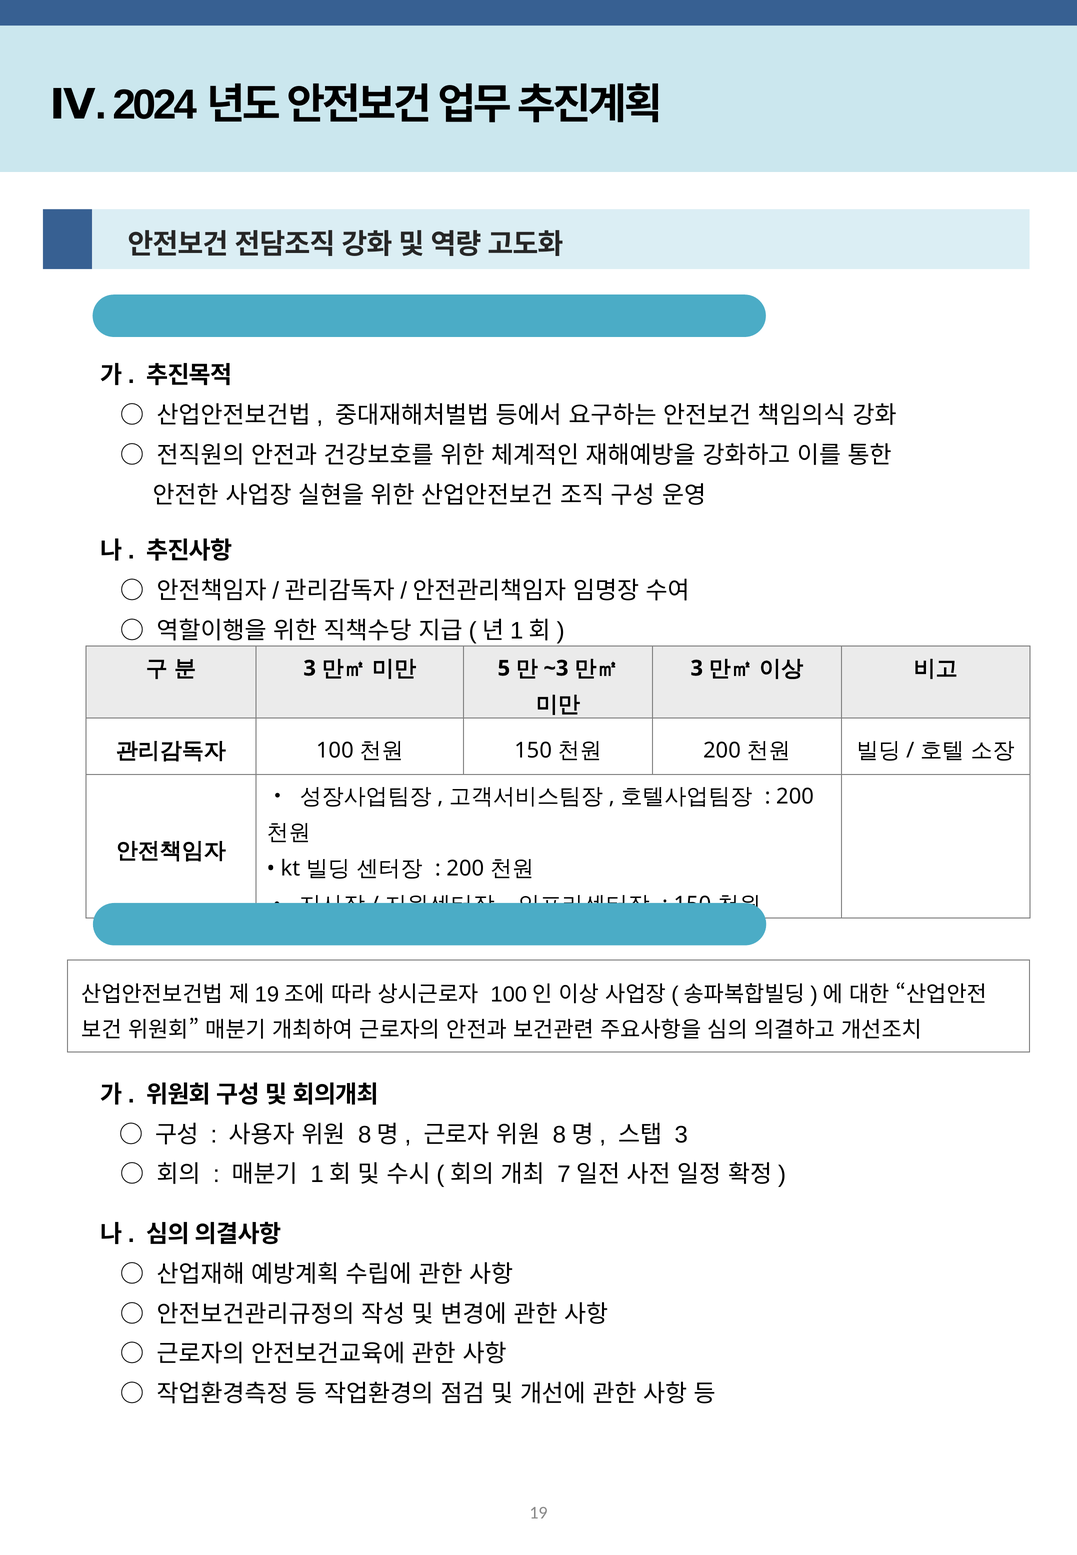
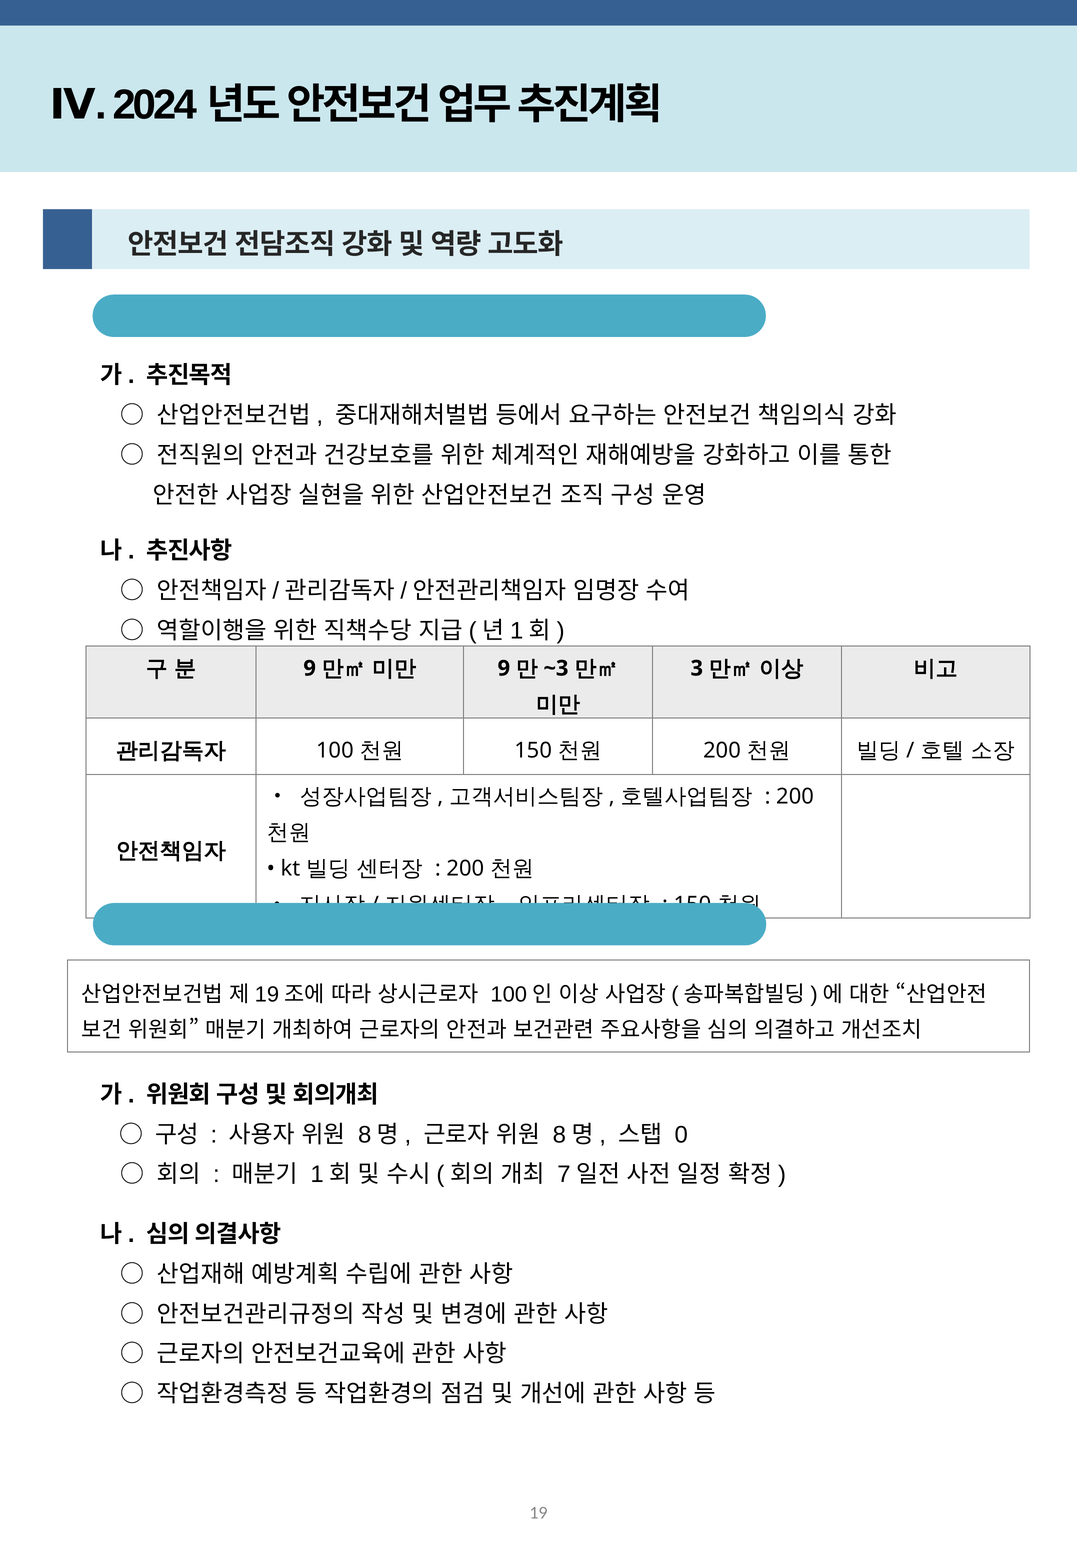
3: 3 -> 9 (310, 669)
5: 5 -> 9 (504, 669)
3: 3 -> 0 (681, 1135)
